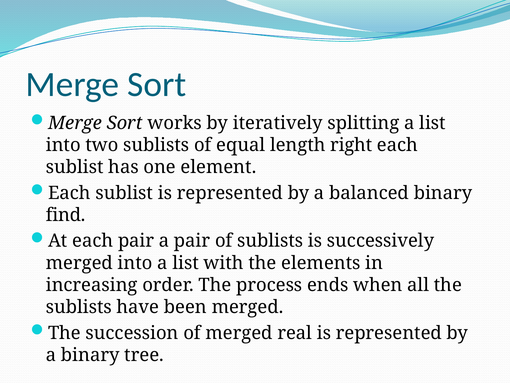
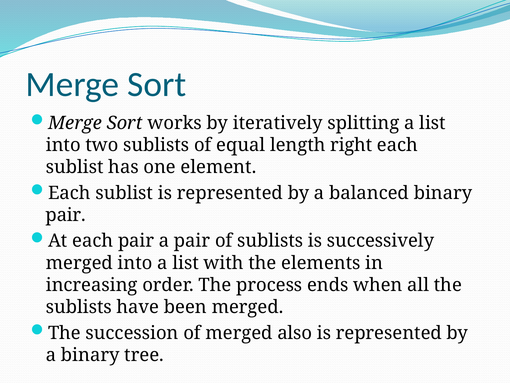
find: find -> pair (66, 215)
real: real -> also (295, 333)
